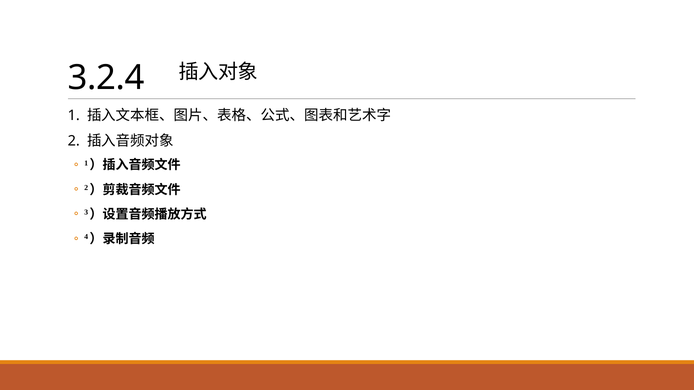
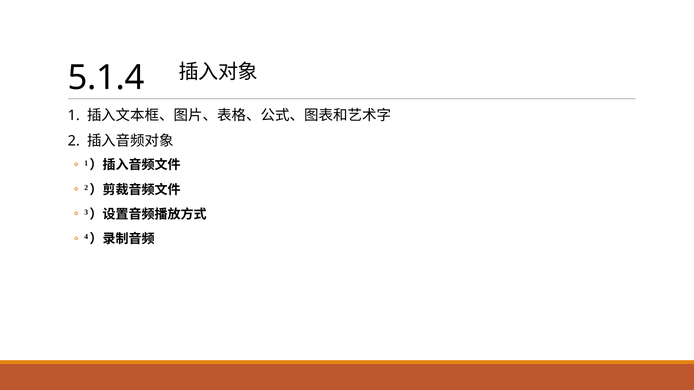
3.2.4: 3.2.4 -> 5.1.4 (106, 78)
